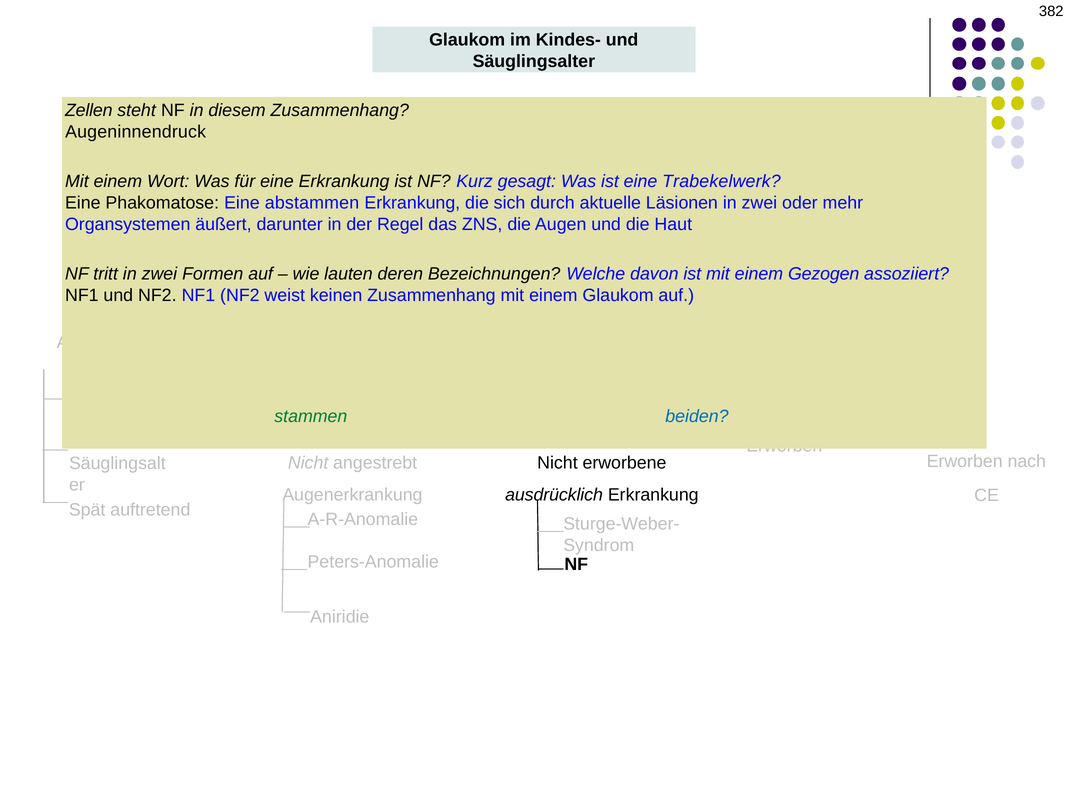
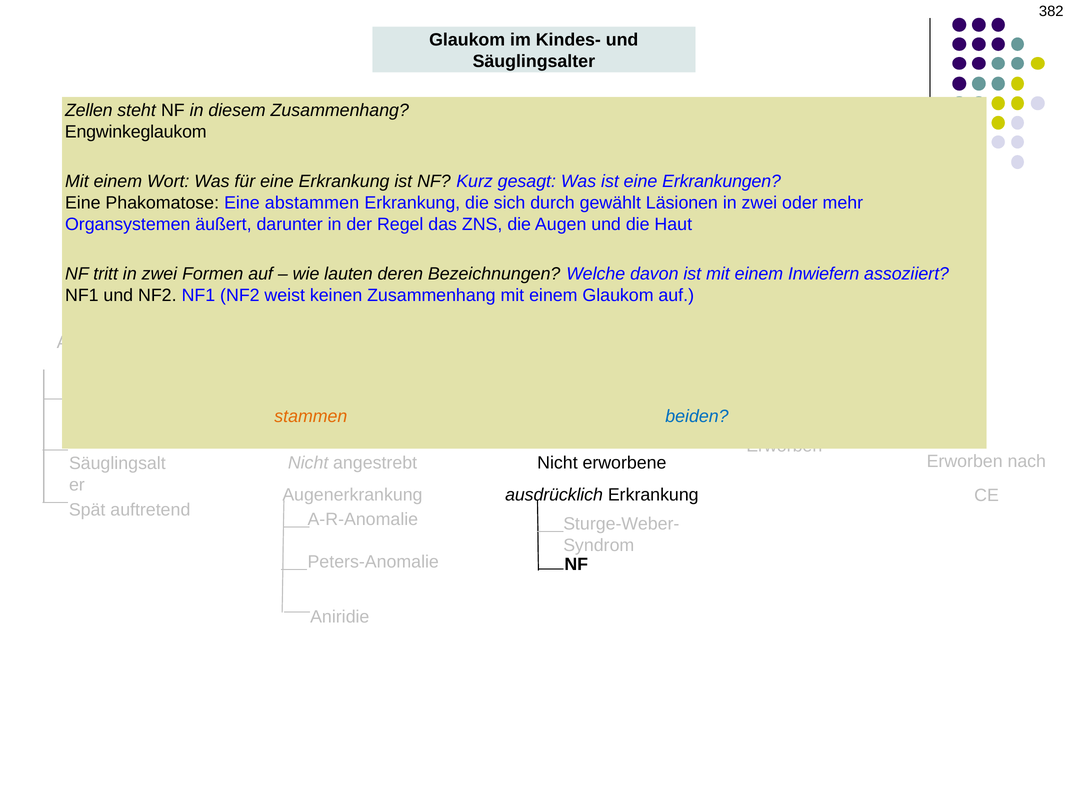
Augeninnendruck: Augeninnendruck -> Engwinkeglaukom (136, 132)
Trabekelwerk: Trabekelwerk -> Erkrankungen (722, 181)
aktuelle: aktuelle -> gewählt (610, 203)
Gezogen: Gezogen -> Inwiefern (824, 274)
stammen colour: green -> orange (311, 416)
